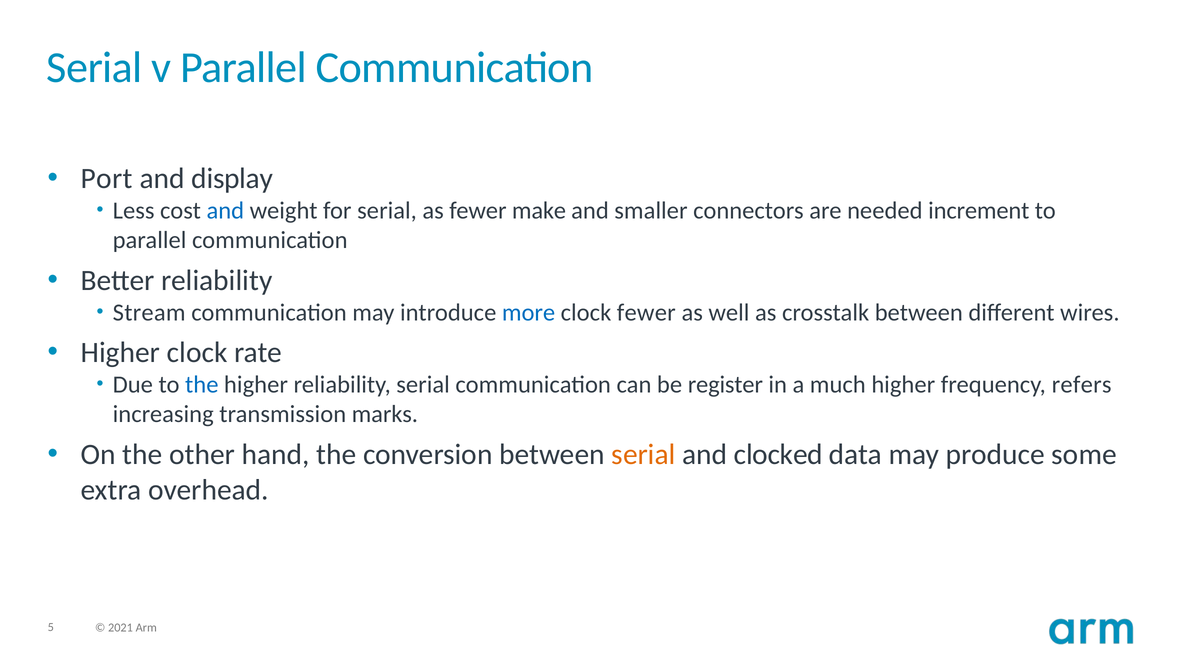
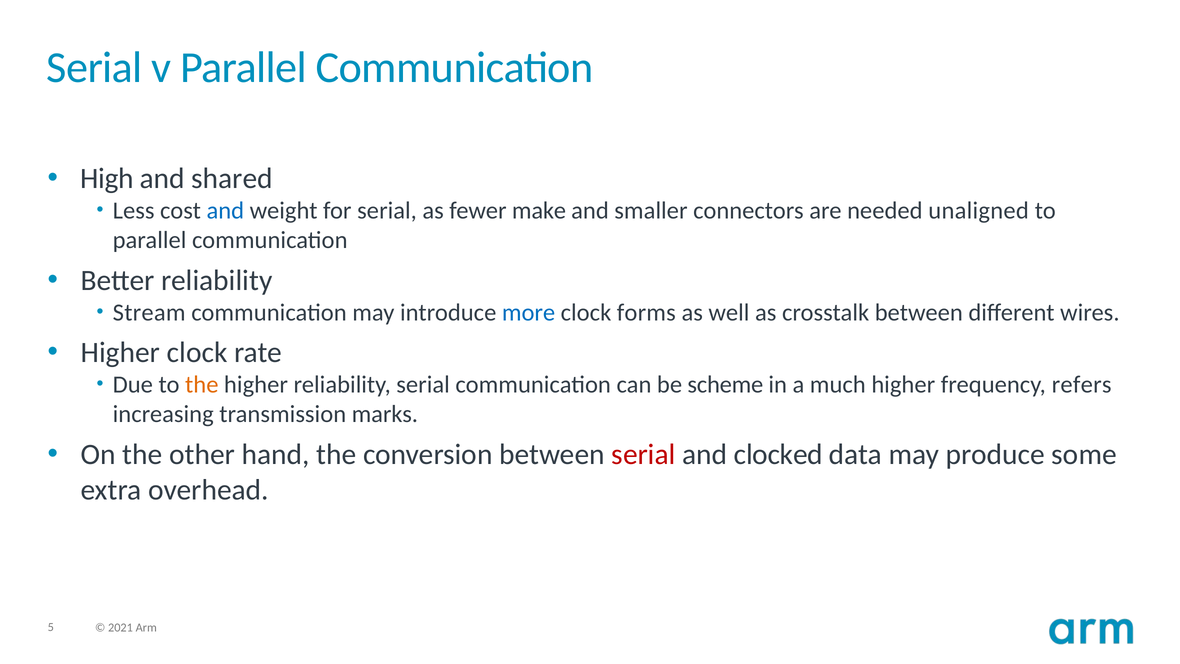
Port: Port -> High (107, 178)
display: display -> shared (232, 178)
increment: increment -> unaligned (979, 211)
clock fewer: fewer -> forms (646, 312)
the colour: blue -> orange (202, 385)
register: register -> scheme (725, 385)
serial colour: orange -> red (644, 454)
